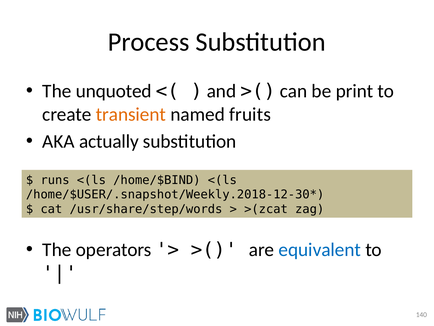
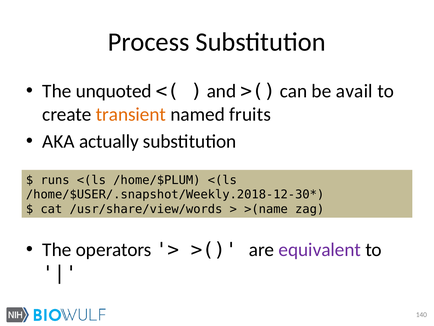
print: print -> avail (354, 91)
/home/$BIND: /home/$BIND -> /home/$PLUM (157, 180)
/usr/share/step/words: /usr/share/step/words -> /usr/share/view/words (146, 209)
>(zcat: >(zcat -> >(name (266, 209)
equivalent colour: blue -> purple (320, 249)
